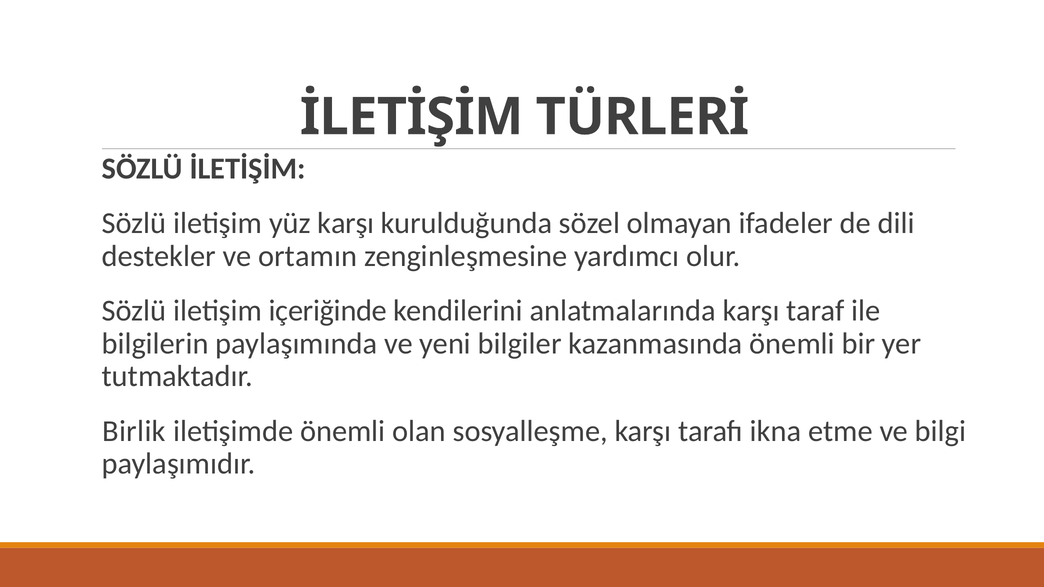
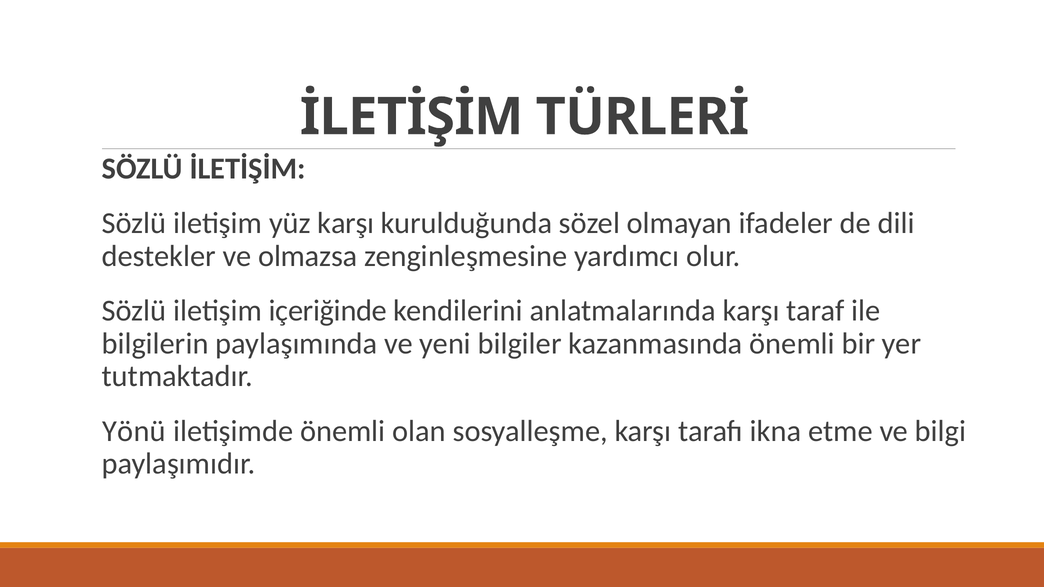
ortamın: ortamın -> olmazsa (308, 256)
Birlik: Birlik -> Yönü (134, 431)
